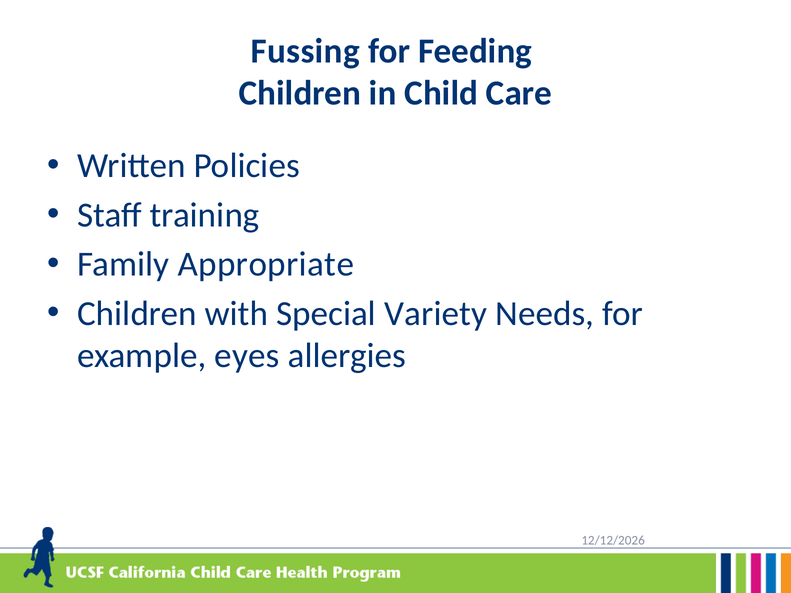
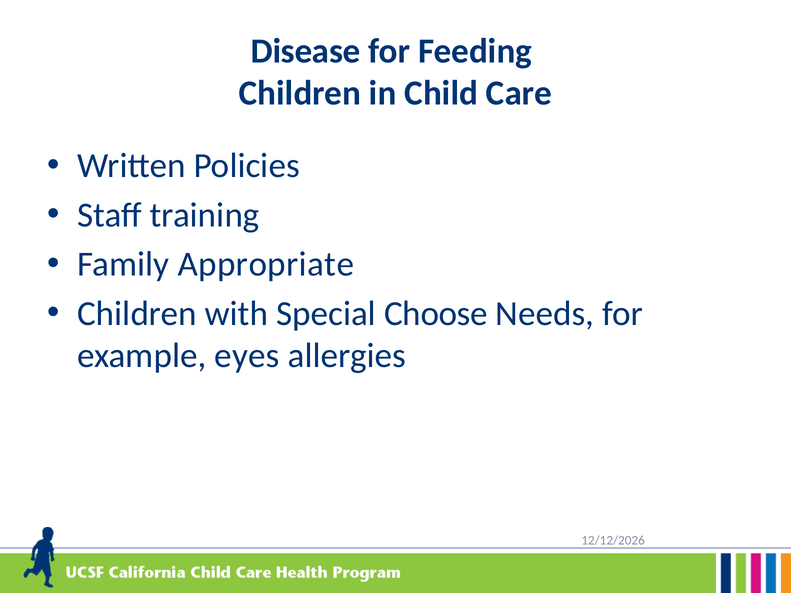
Fussing: Fussing -> Disease (306, 51)
Variety: Variety -> Choose (436, 314)
